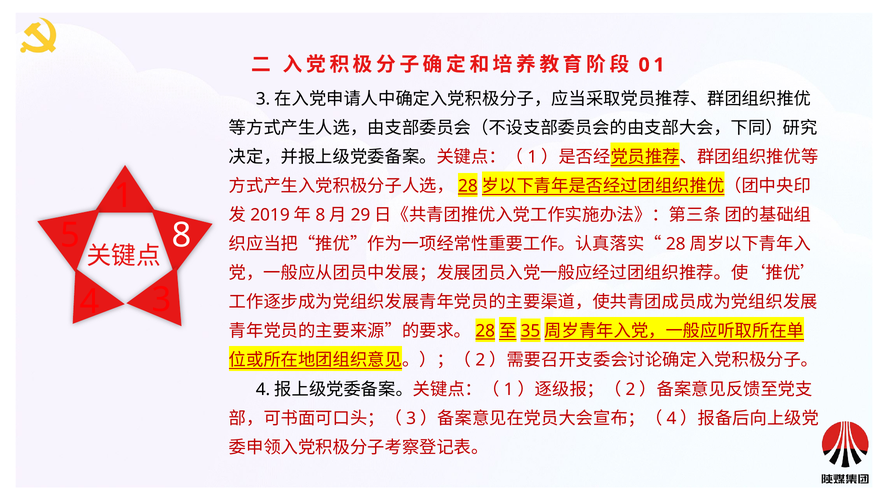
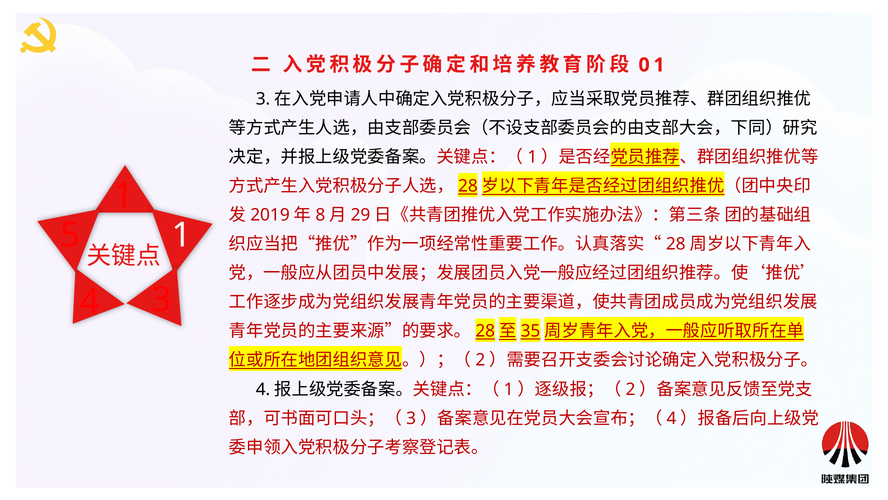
8: 8 -> 1 (181, 235)
